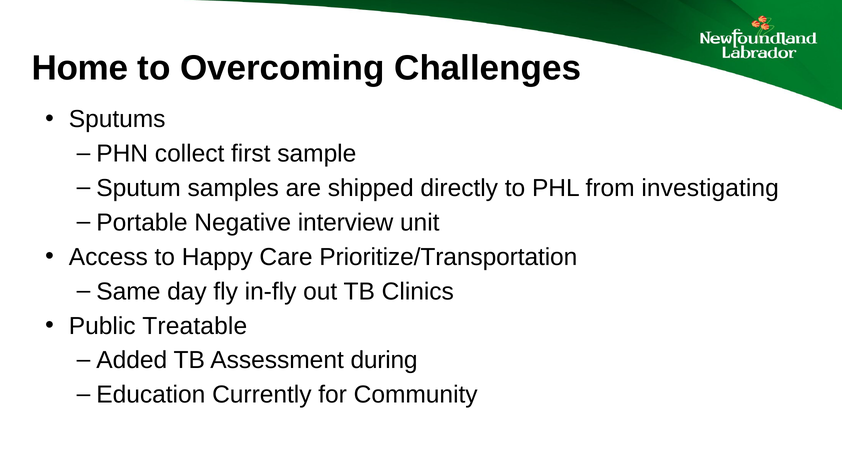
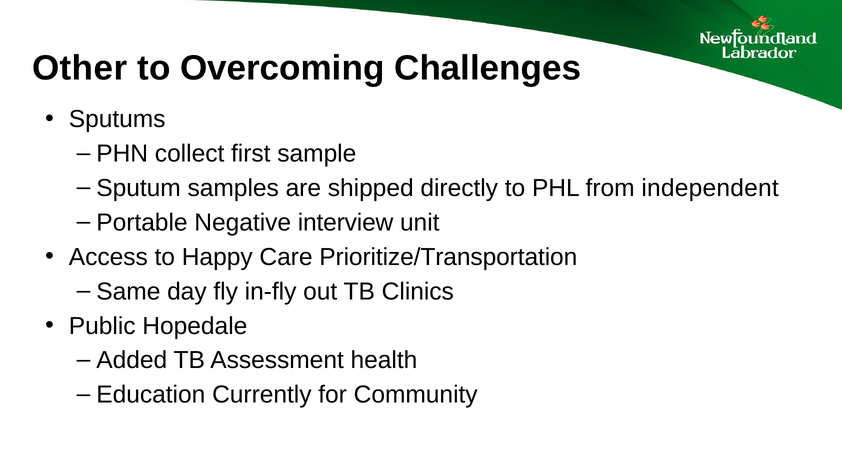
Home: Home -> Other (80, 68)
investigating: investigating -> independent (710, 188)
Treatable: Treatable -> Hopedale (195, 326)
during: during -> health (384, 360)
